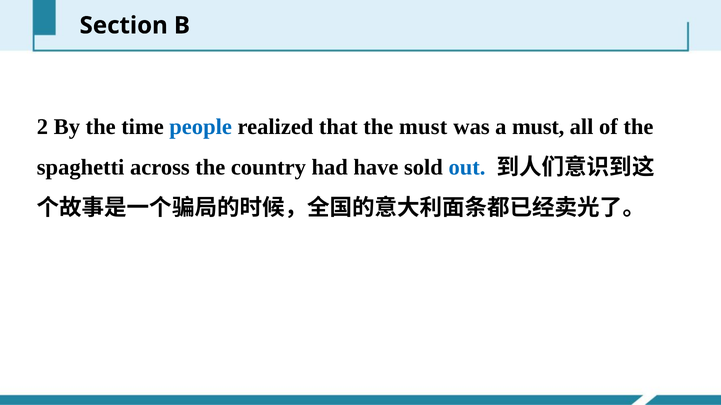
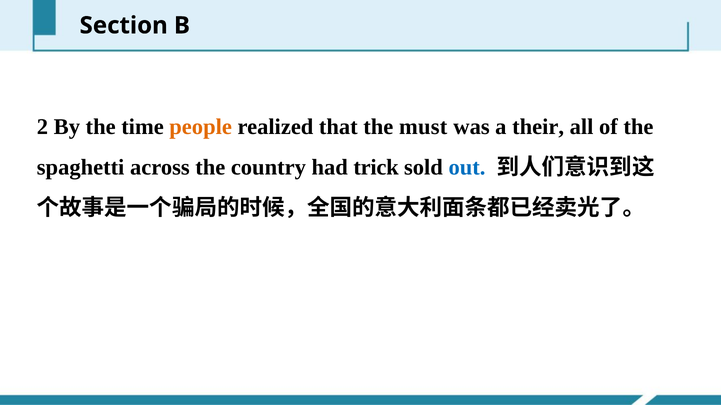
people colour: blue -> orange (201, 127)
a must: must -> their (538, 127)
have: have -> trick (376, 168)
